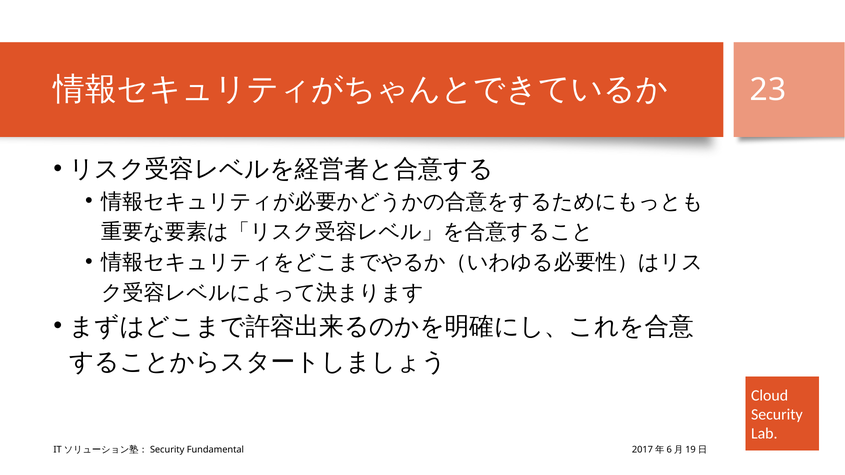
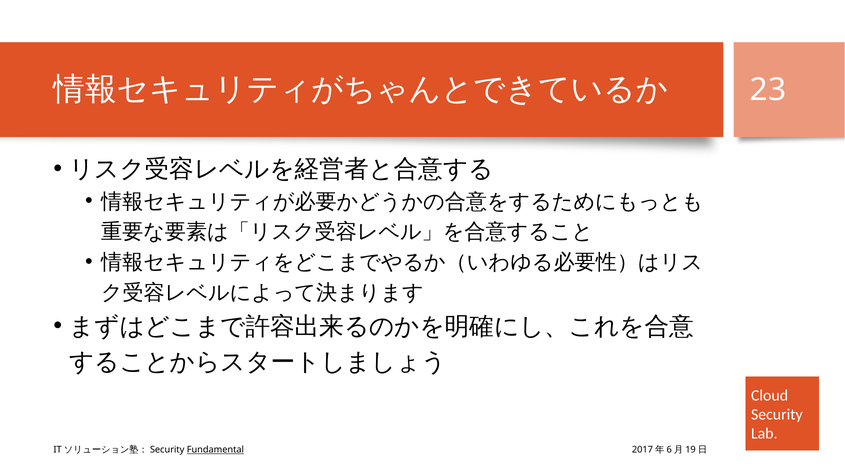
Fundamental underline: none -> present (215, 450)
